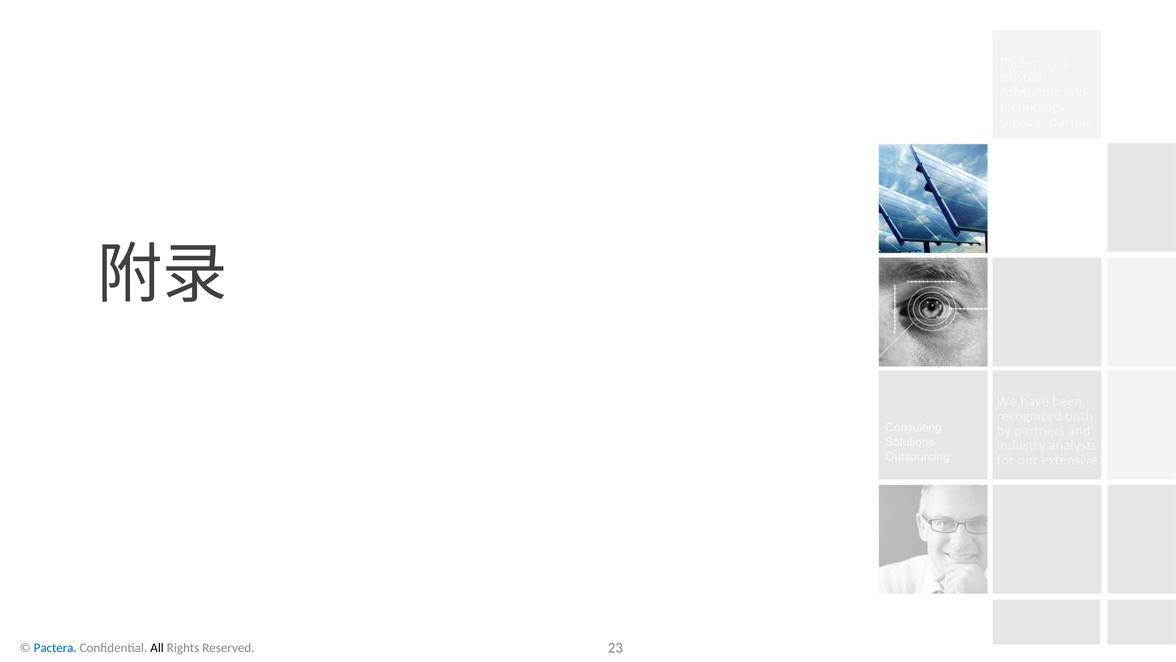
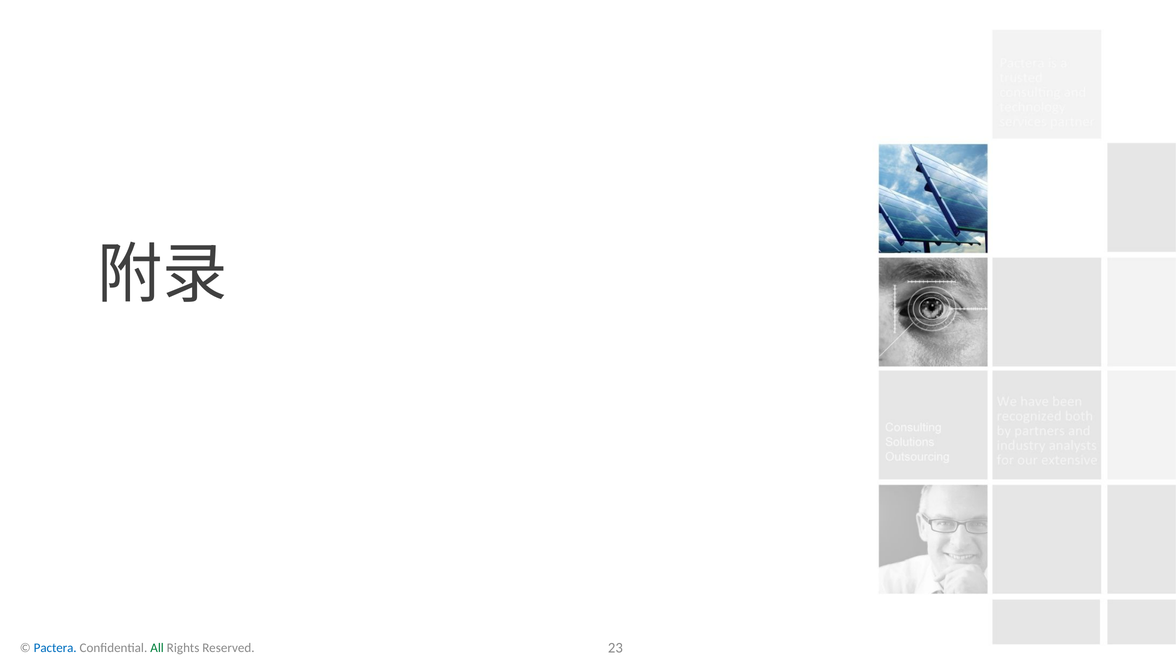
All colour: black -> green (157, 647)
